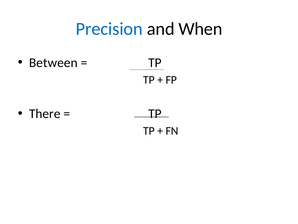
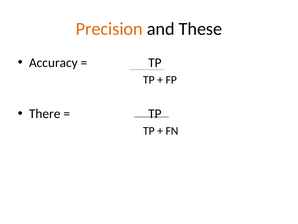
Precision colour: blue -> orange (109, 29)
When: When -> These (200, 29)
Between: Between -> Accuracy (53, 63)
